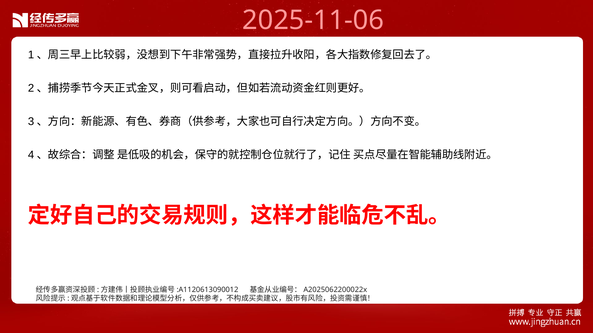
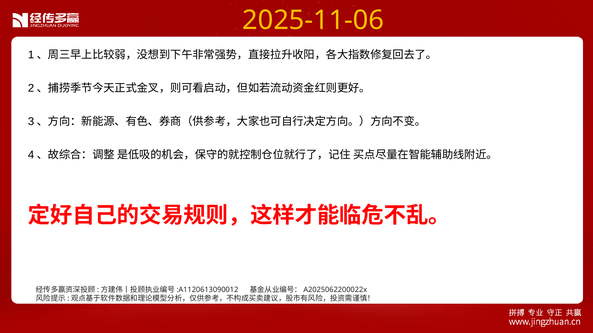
2025-11-06 colour: pink -> yellow (313, 20)
